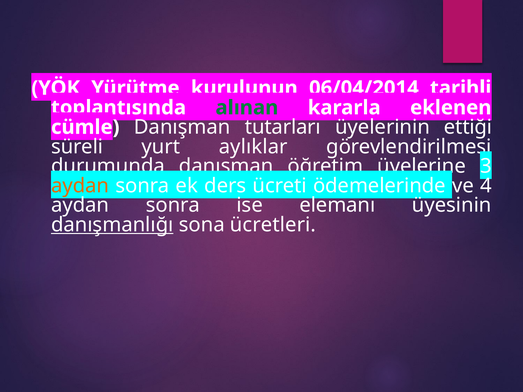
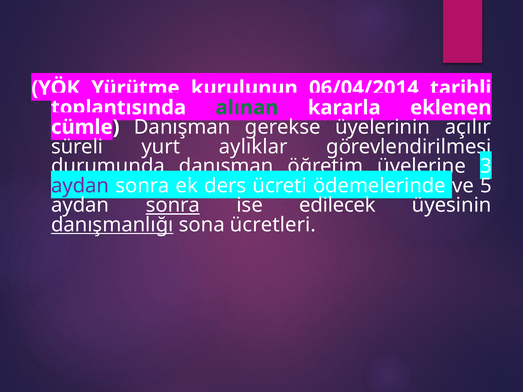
tutarları: tutarları -> gerekse (283, 127)
ettiği: ettiği -> açılır (468, 127)
aydan colour: orange -> purple (80, 186)
4: 4 -> 5 (486, 186)
sonra underline: none -> present (173, 205)
elemanı: elemanı -> edilecek (337, 205)
